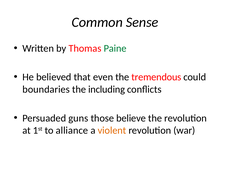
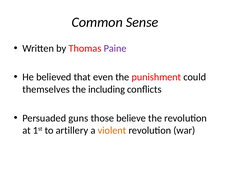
Paine colour: green -> purple (115, 48)
tremendous: tremendous -> punishment (156, 77)
boundaries: boundaries -> themselves (46, 89)
alliance: alliance -> artillery (72, 130)
